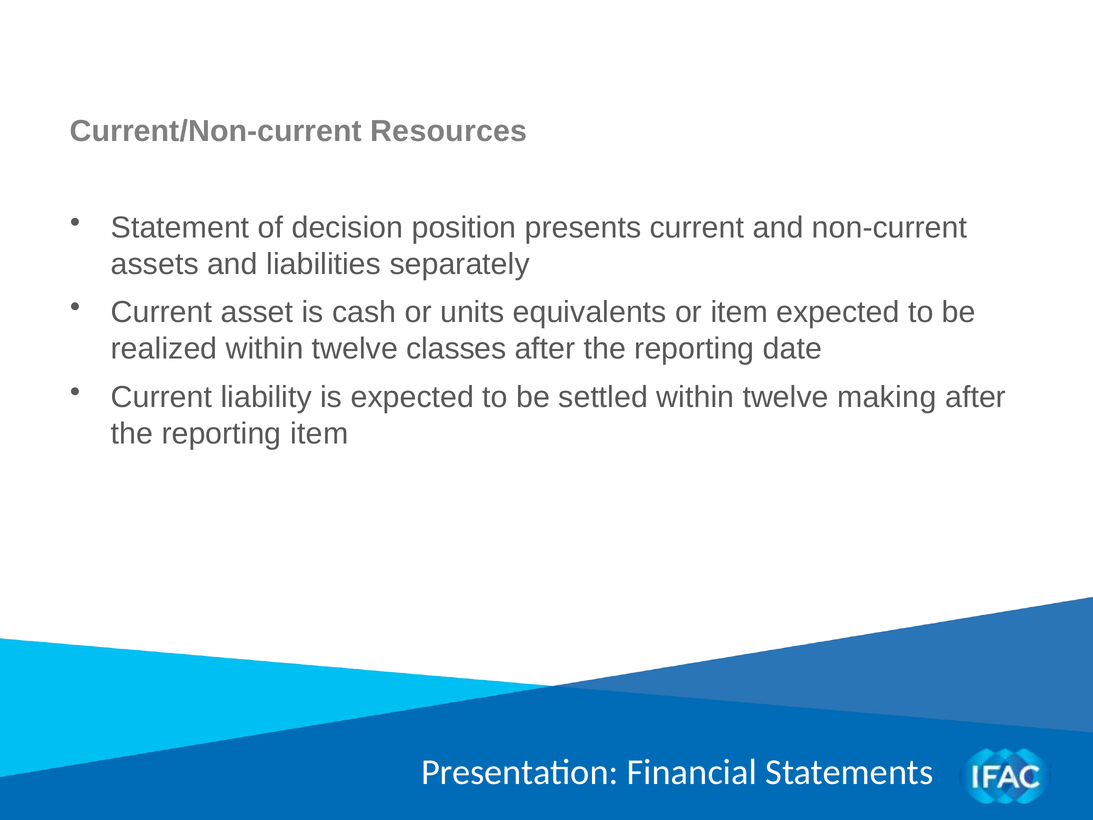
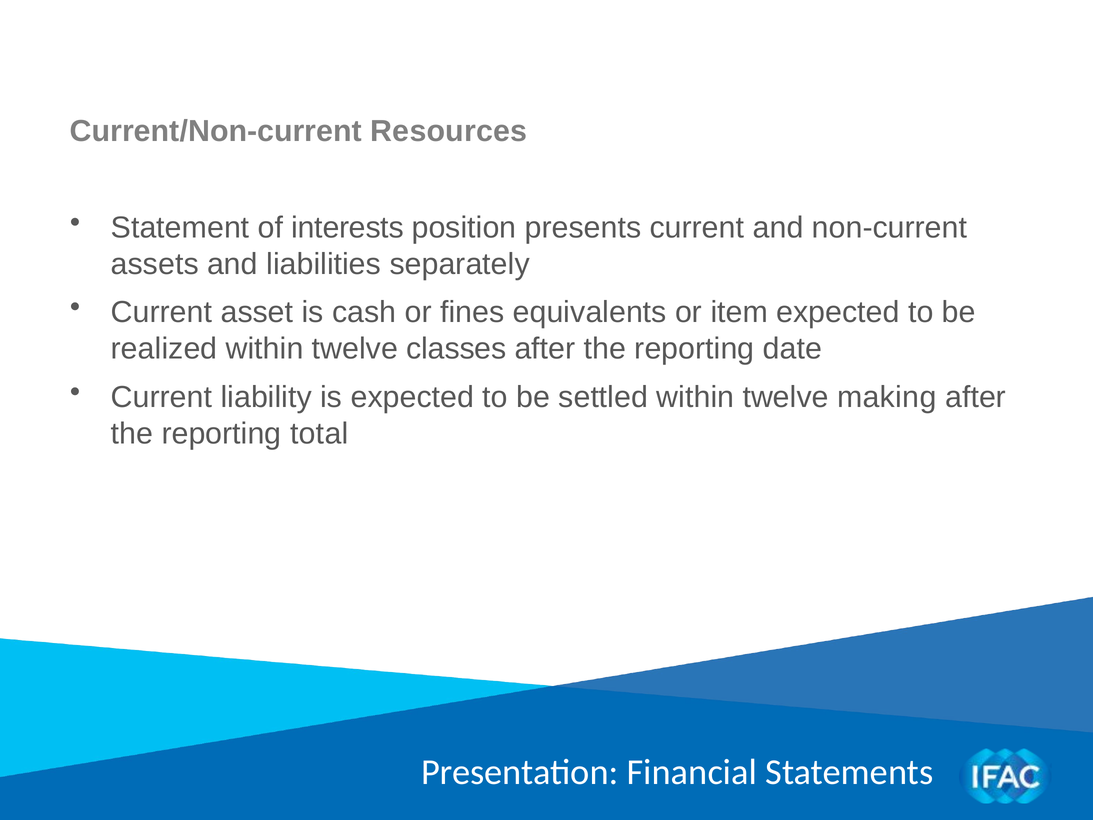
decision: decision -> interests (348, 228)
units: units -> fines (472, 312)
reporting item: item -> total (319, 433)
